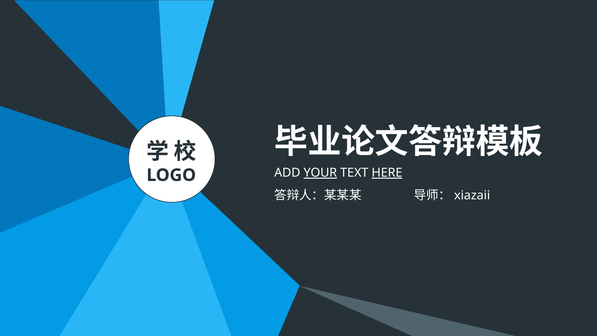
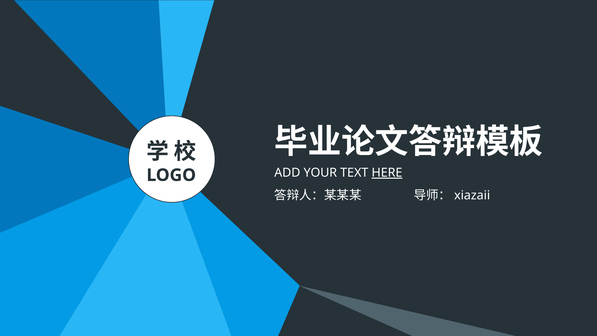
YOUR underline: present -> none (320, 173)
